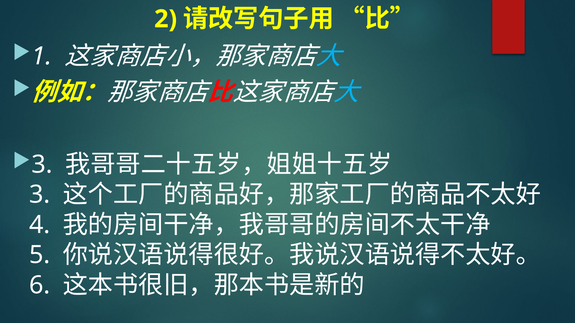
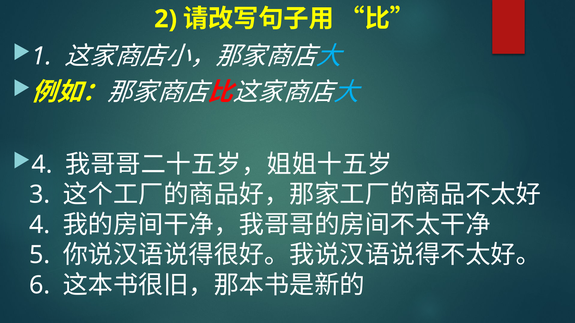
3: 3 -> 4 (42, 165)
